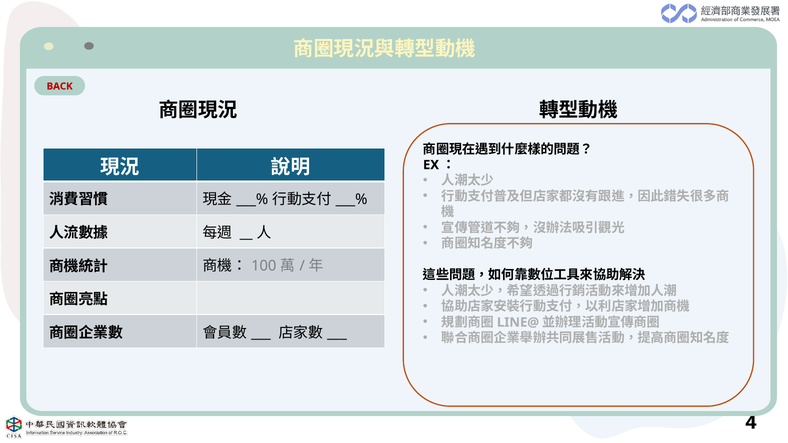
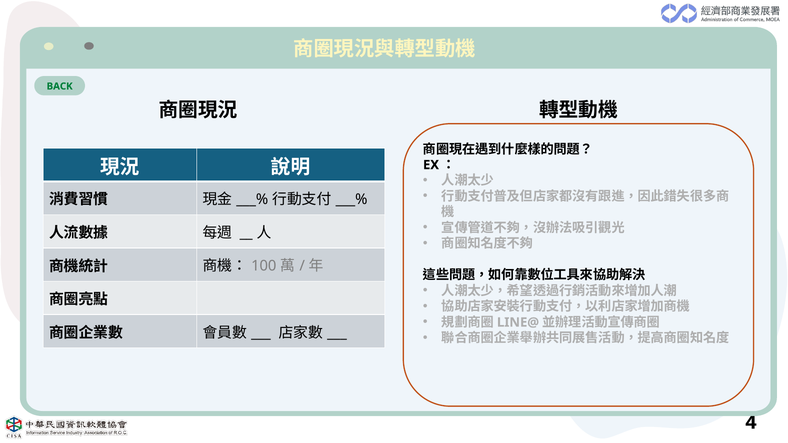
BACK colour: red -> green (60, 86)
